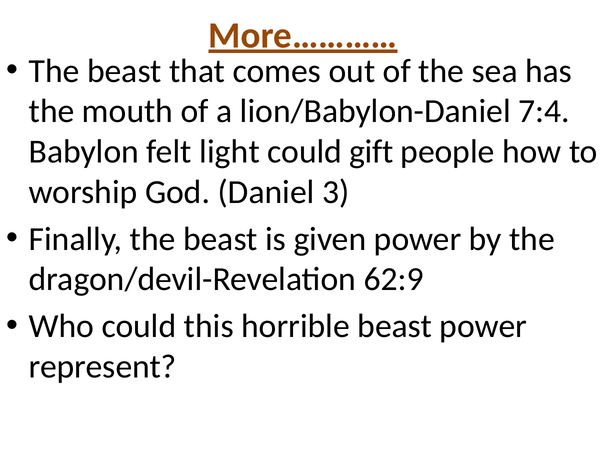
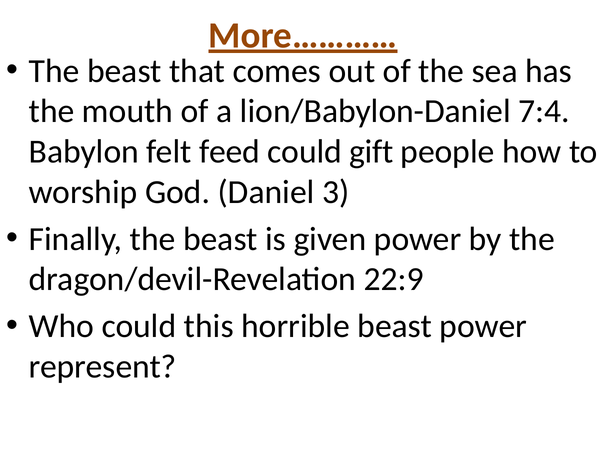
light: light -> feed (230, 152)
62:9: 62:9 -> 22:9 (394, 280)
